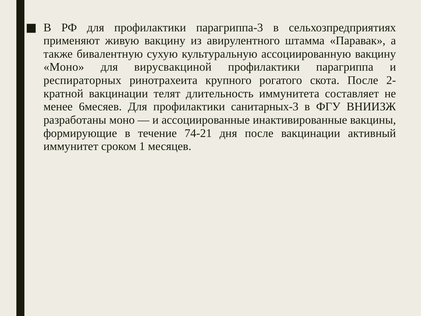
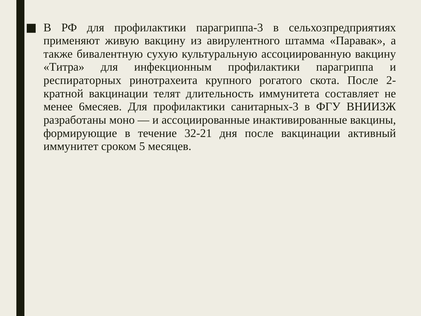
Моно: Моно -> Титра (64, 67)
вирусвакциной: вирусвакциной -> инфекционным (173, 67)
74-21: 74-21 -> 32-21 (198, 133)
1: 1 -> 5 (142, 146)
